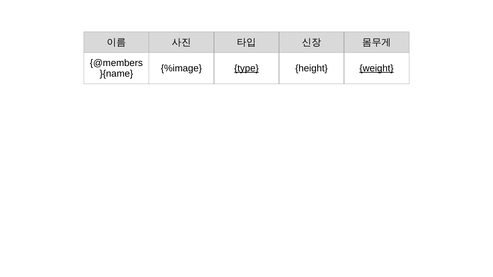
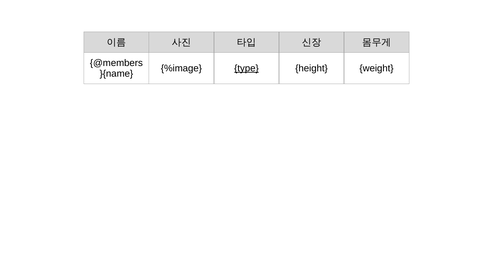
weight underline: present -> none (377, 68)
